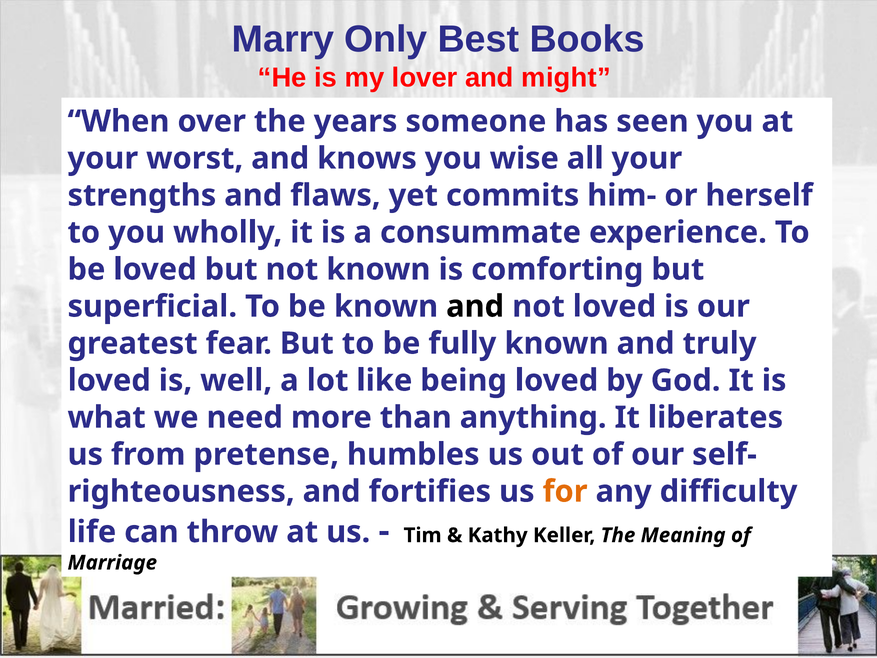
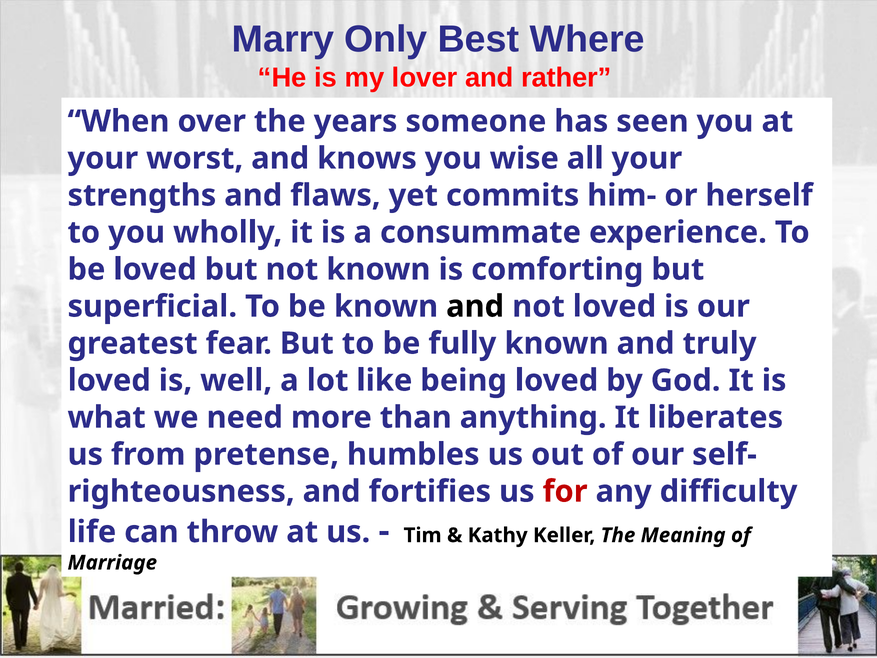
Books: Books -> Where (587, 39)
might: might -> rather (566, 78)
for colour: orange -> red (565, 491)
